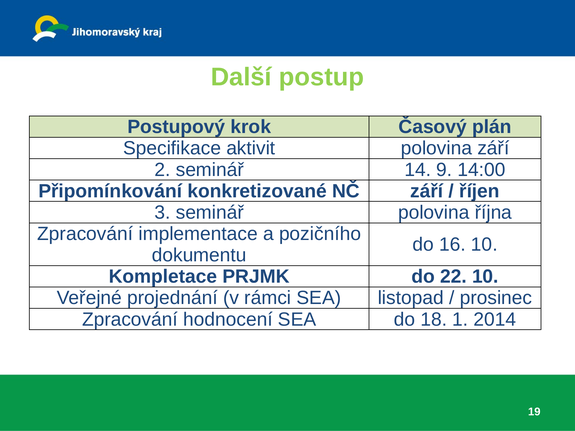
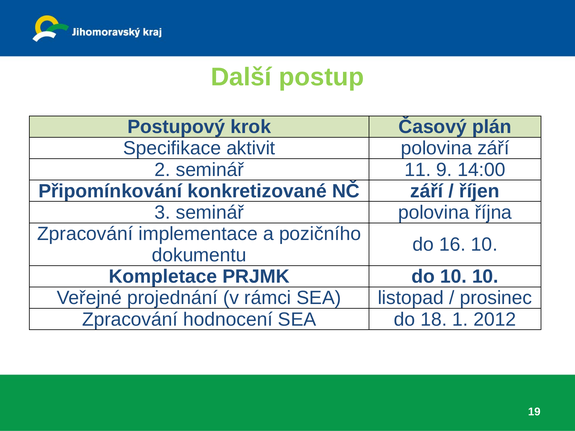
14: 14 -> 11 (418, 170)
do 22: 22 -> 10 (453, 277)
2014: 2014 -> 2012 (495, 320)
